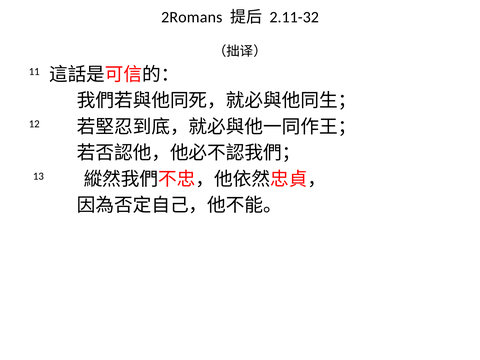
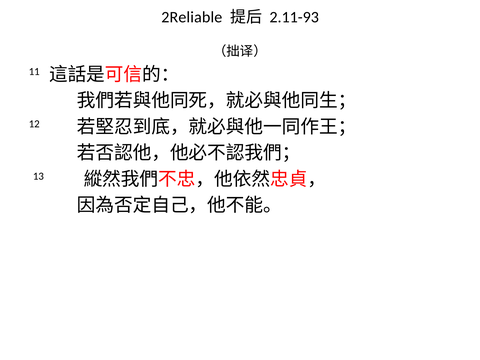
2Romans: 2Romans -> 2Reliable (192, 17)
2.11-32: 2.11-32 -> 2.11-93 (294, 17)
